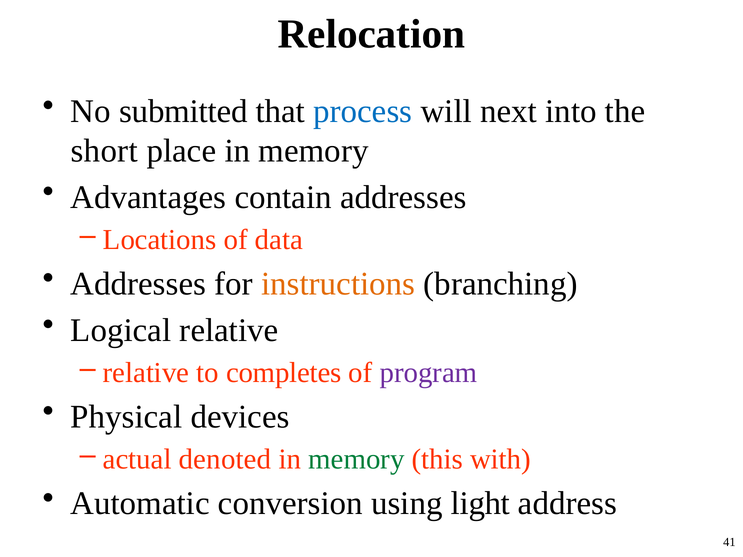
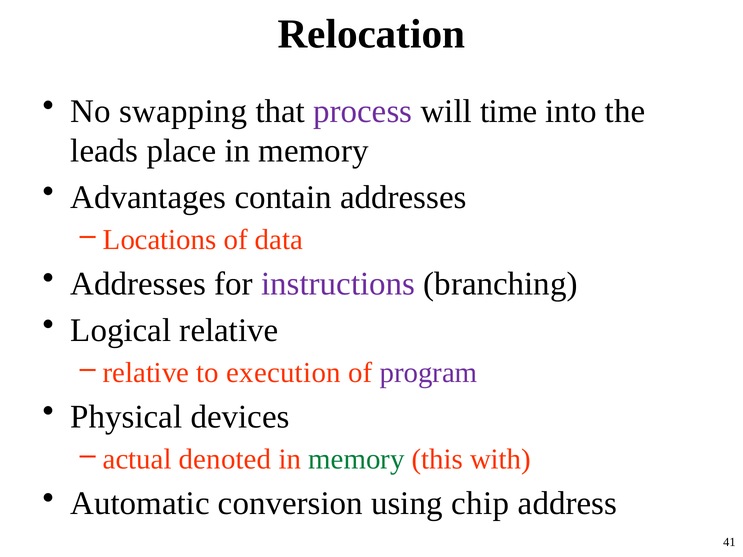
submitted: submitted -> swapping (183, 111)
process colour: blue -> purple (363, 111)
next: next -> time (509, 111)
short: short -> leads (104, 151)
instructions colour: orange -> purple (338, 284)
completes: completes -> execution (284, 373)
light: light -> chip (480, 504)
